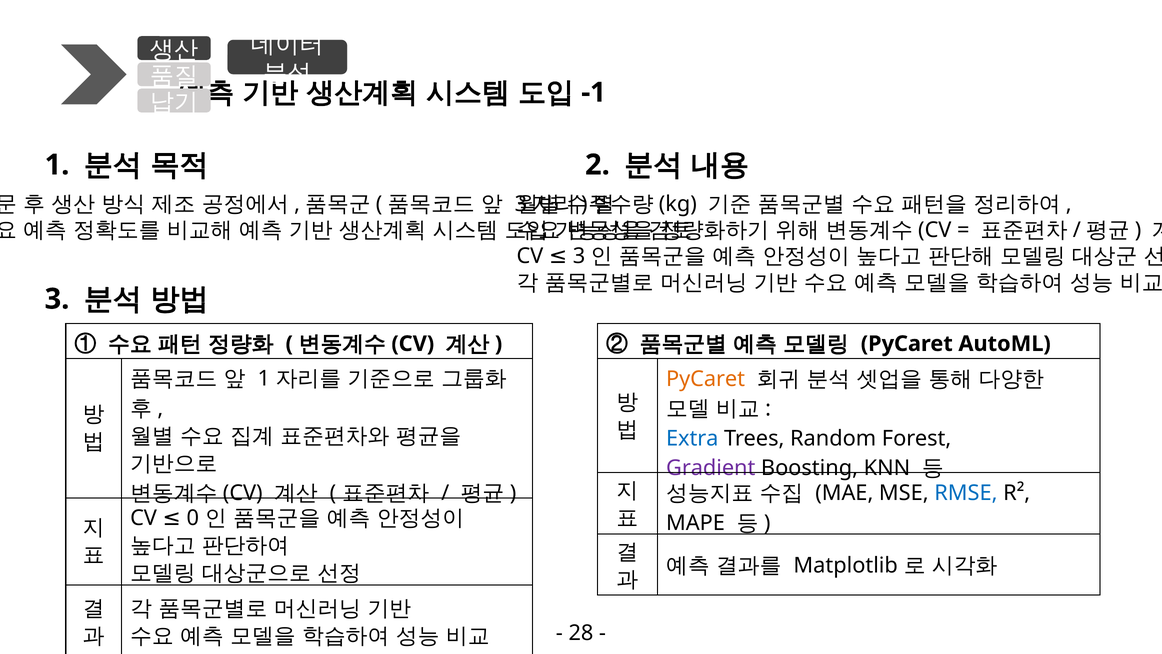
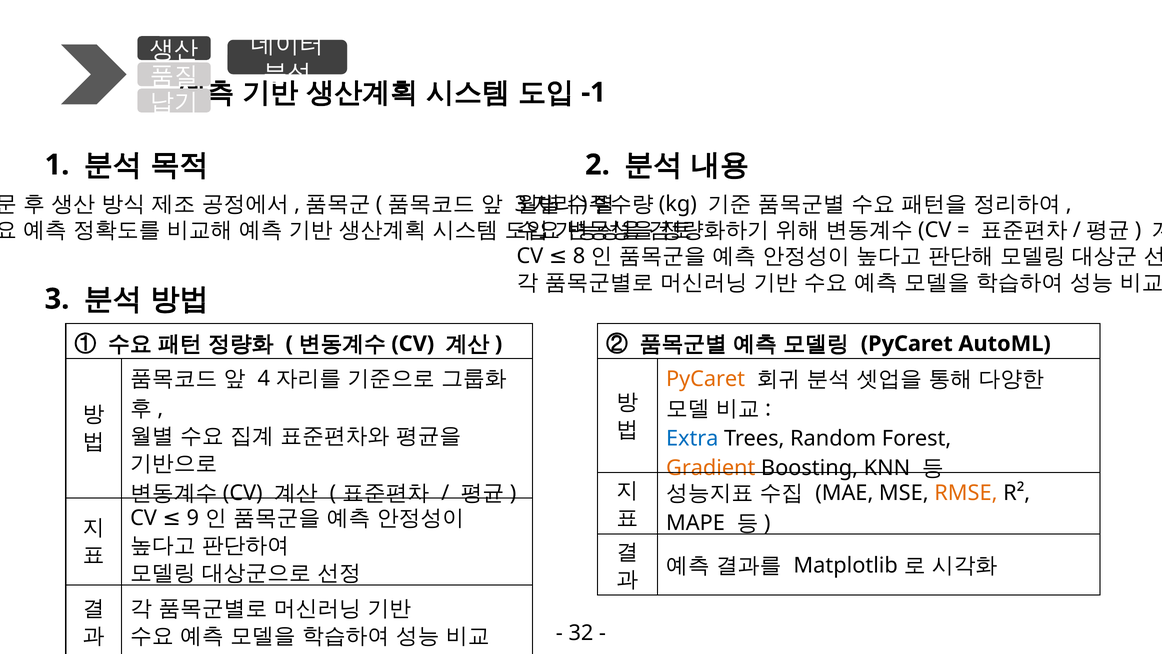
CV 3: 3 -> 8 (579, 256)
1: 1 -> 4 (264, 378)
Gradient colour: purple -> orange (711, 468)
RMSE colour: blue -> orange (966, 493)
0: 0 -> 9 (193, 518)
28: 28 -> 32 (581, 633)
